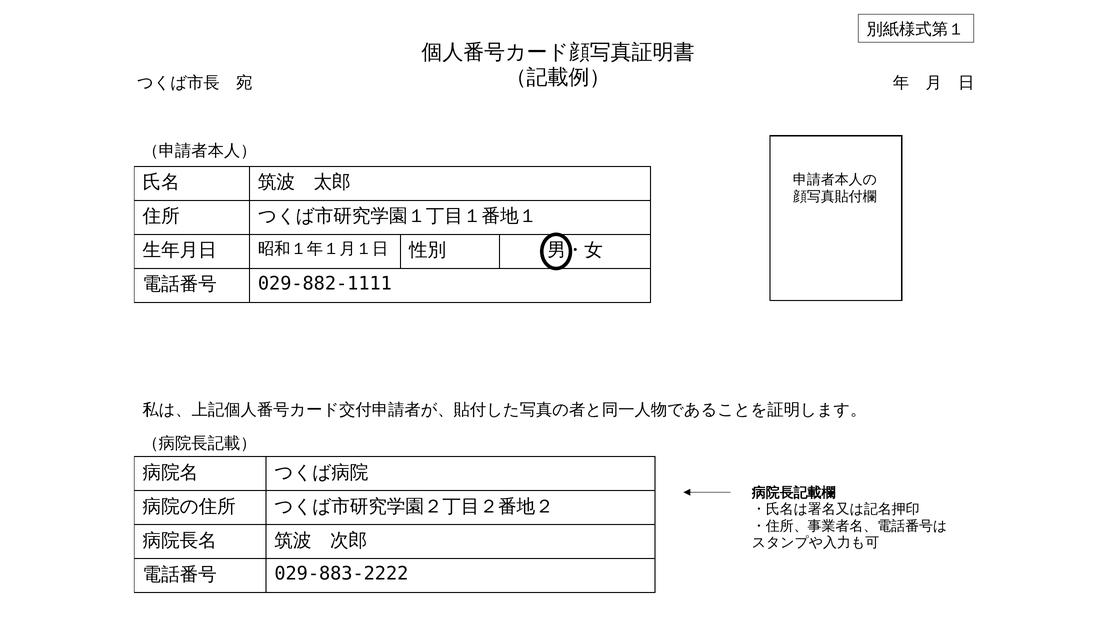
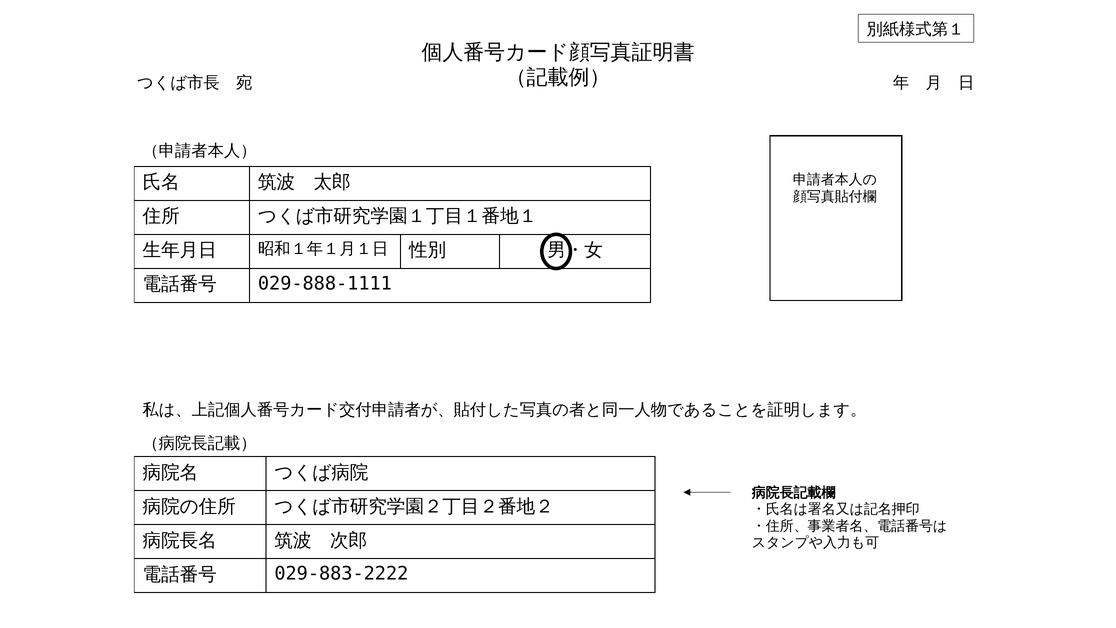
029-882-1111: 029-882-1111 -> 029-888-1111 (325, 283)
